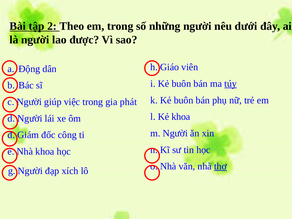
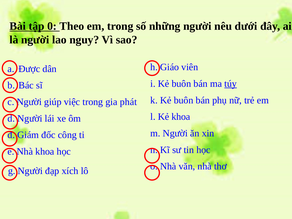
2: 2 -> 0 (52, 26)
được: được -> nguy (84, 40)
Động: Động -> Được (29, 69)
thơ underline: present -> none (220, 166)
